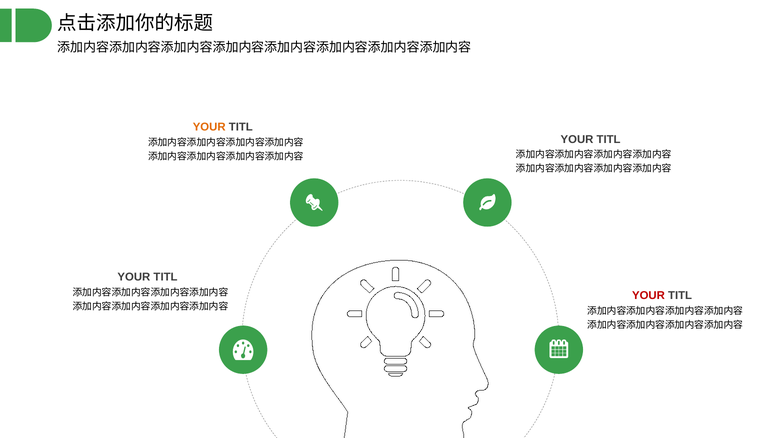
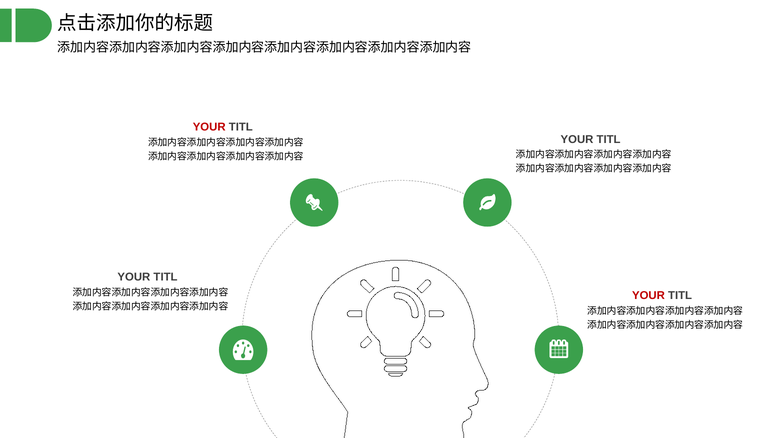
YOUR colour: orange -> red (209, 127)
